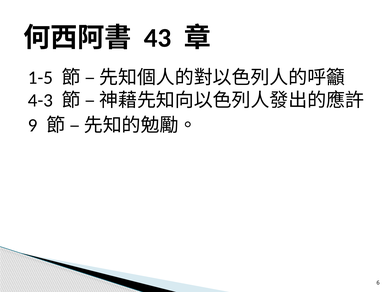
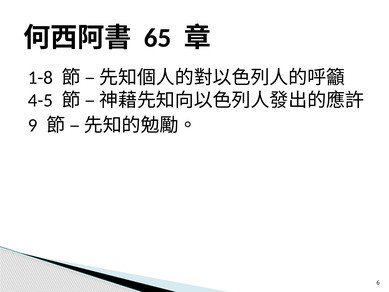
43: 43 -> 65 (158, 38)
1-5: 1-5 -> 1-8 (40, 78)
4-3: 4-3 -> 4-5 (40, 100)
